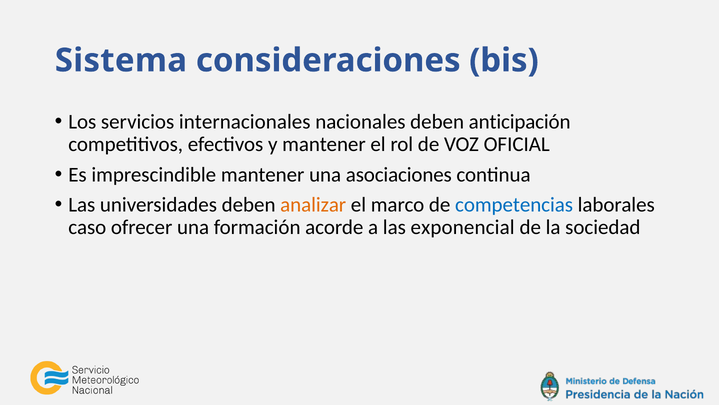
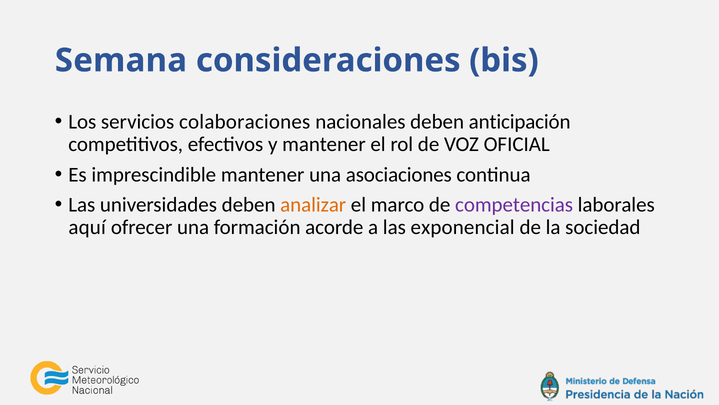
Sistema: Sistema -> Semana (121, 60)
internacionales: internacionales -> colaboraciones (245, 122)
competencias colour: blue -> purple (514, 205)
caso: caso -> aquí (87, 227)
